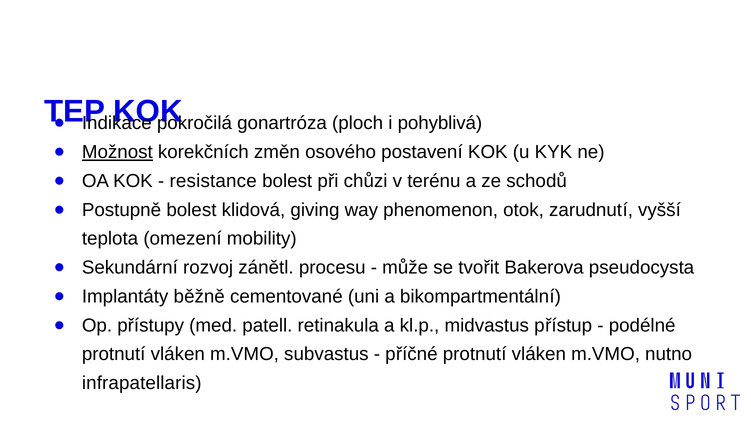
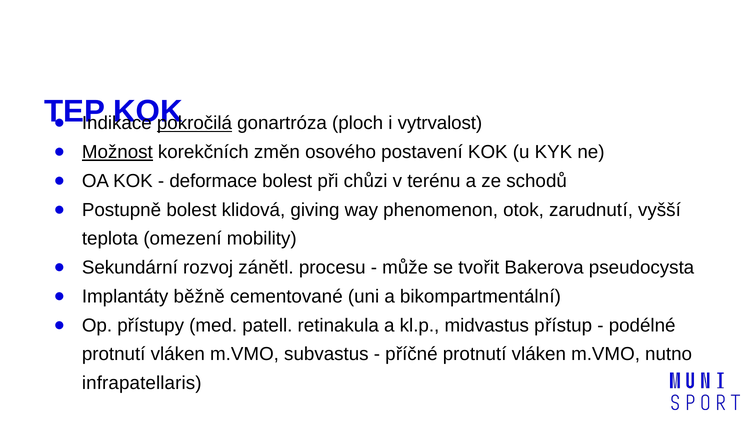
pokročilá underline: none -> present (194, 123)
pohyblivá: pohyblivá -> vytrvalost (440, 123)
resistance: resistance -> deformace (213, 181)
